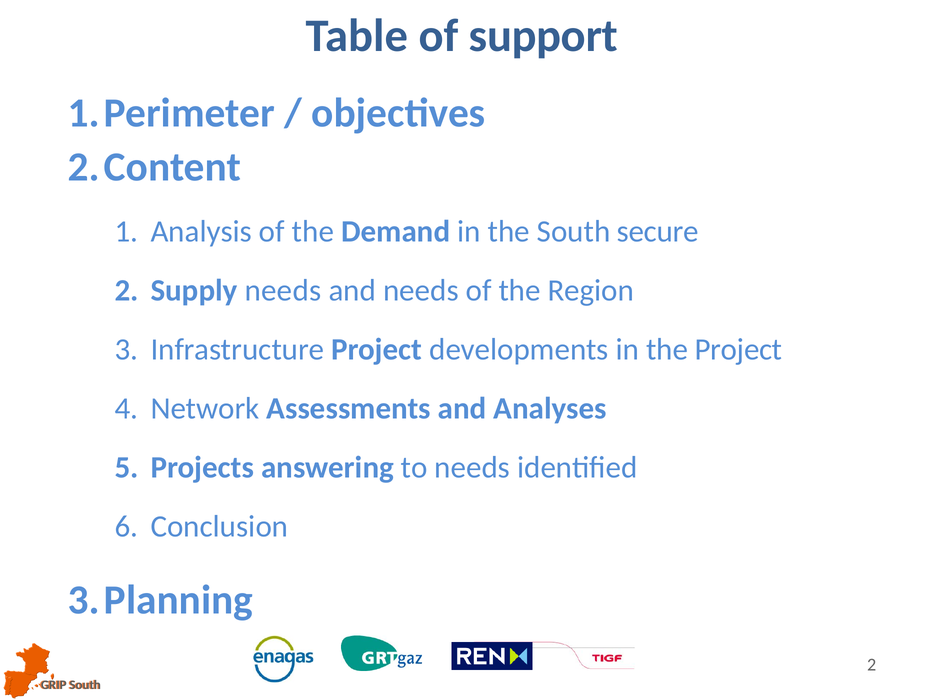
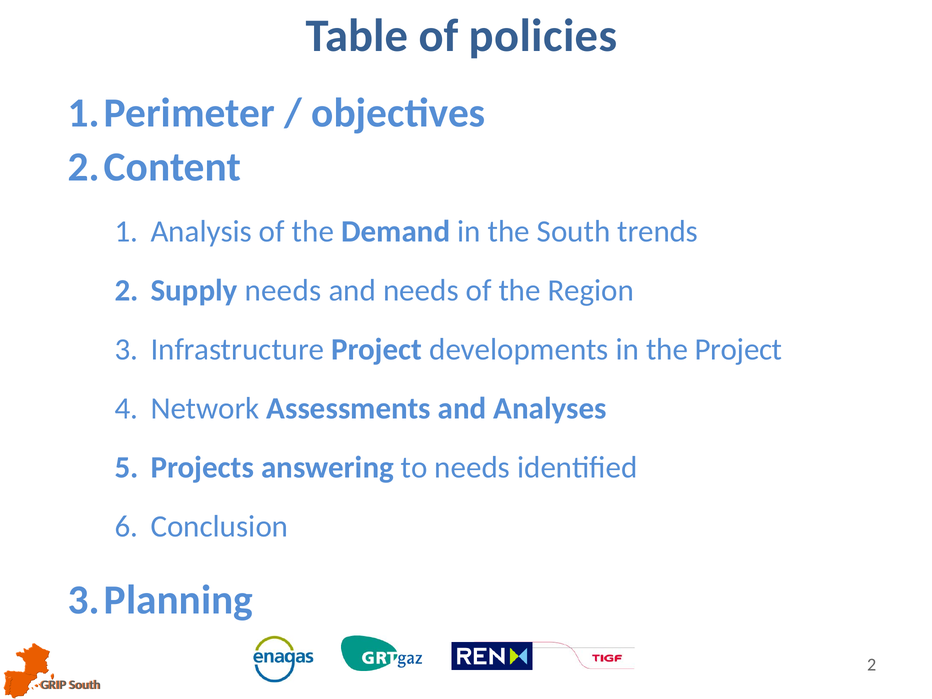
support: support -> policies (543, 36)
secure: secure -> trends (658, 231)
